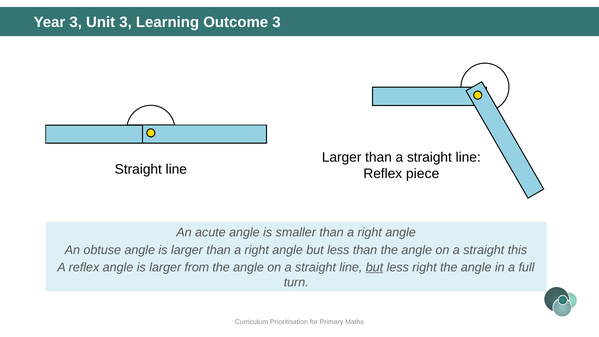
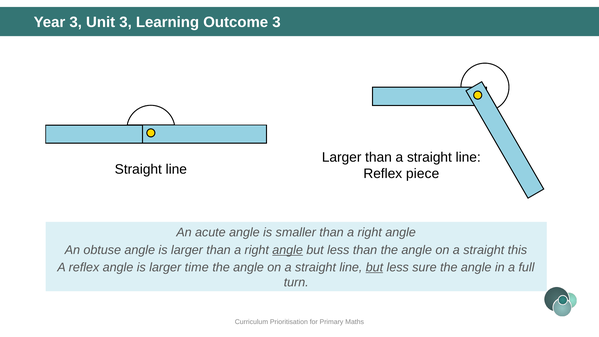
angle underline: none -> present (288, 250)
from: from -> time (197, 267)
less right: right -> sure (424, 267)
